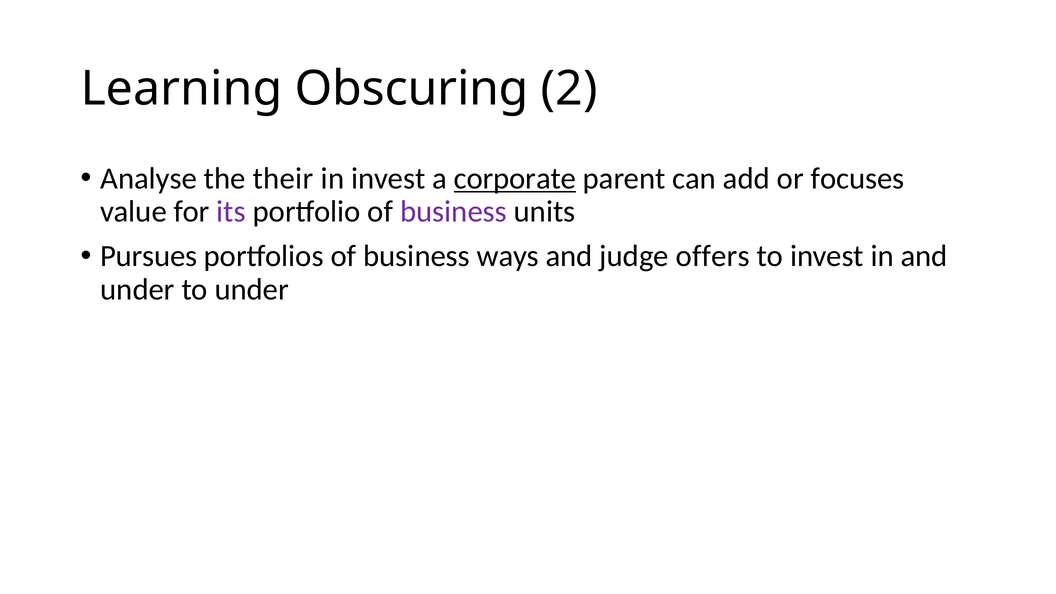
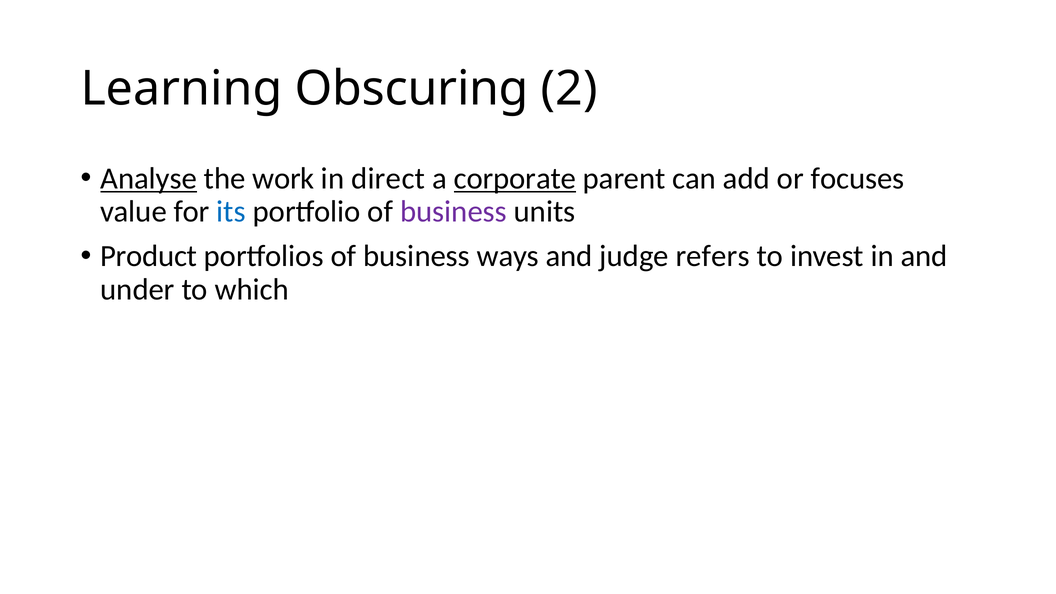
Analyse underline: none -> present (149, 179)
their: their -> work (283, 179)
in invest: invest -> direct (388, 179)
its colour: purple -> blue (231, 212)
Pursues: Pursues -> Product (149, 256)
offers: offers -> refers (713, 256)
to under: under -> which (252, 289)
